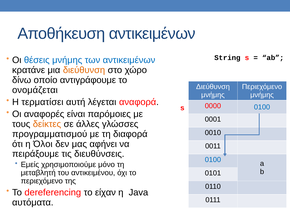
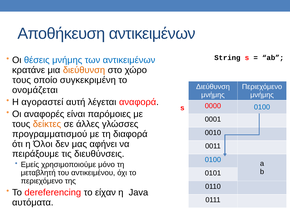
δίνω: δίνω -> τους (22, 80)
αντιγράφουμε: αντιγράφουμε -> συγκεκριμένη (88, 80)
τερματίσει: τερματίσει -> αγοραστεί (42, 102)
